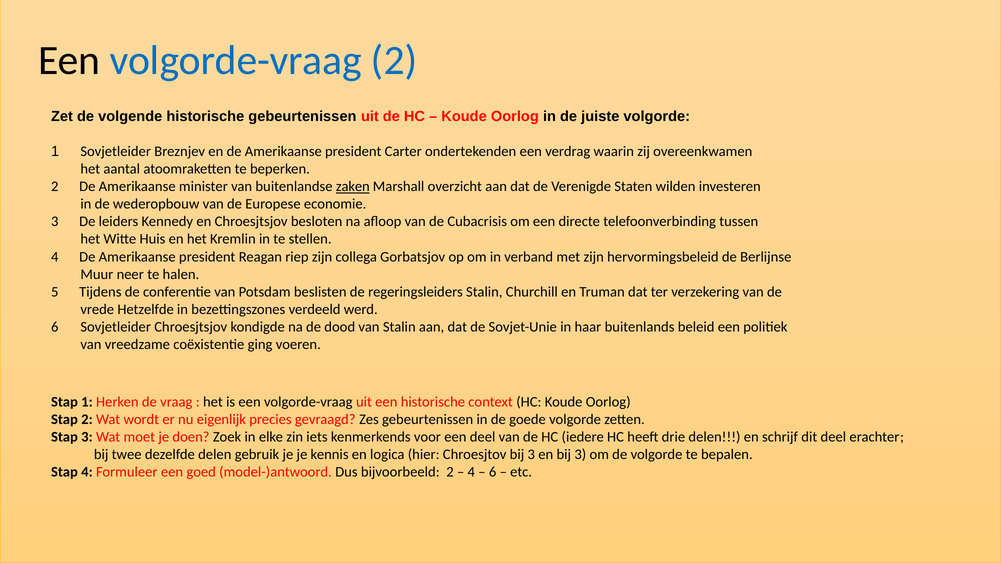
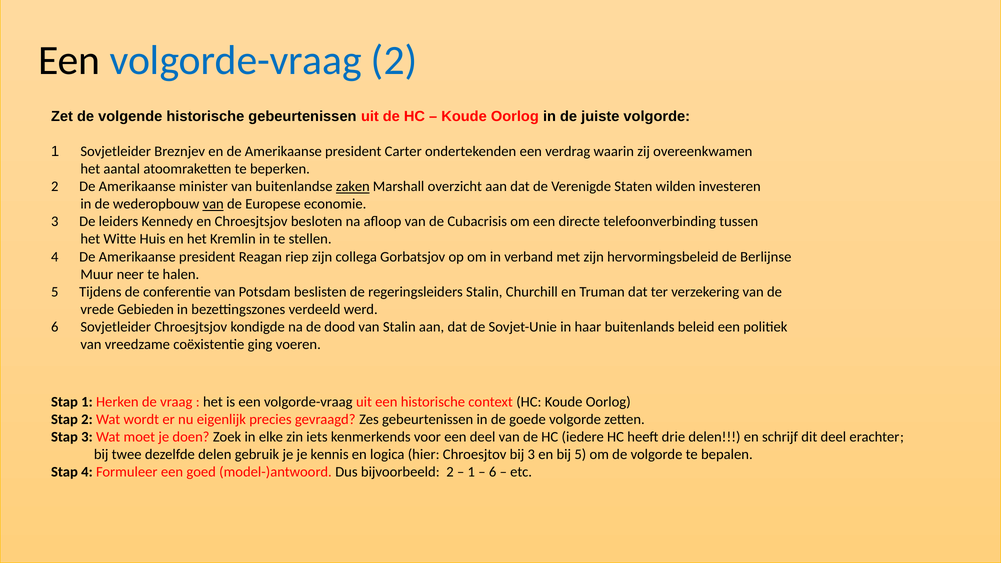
van underline: none -> present (213, 204)
Hetzelfde: Hetzelfde -> Gebieden (146, 309)
en bij 3: 3 -> 5 (580, 455)
4: 4 -> 1 (471, 472)
